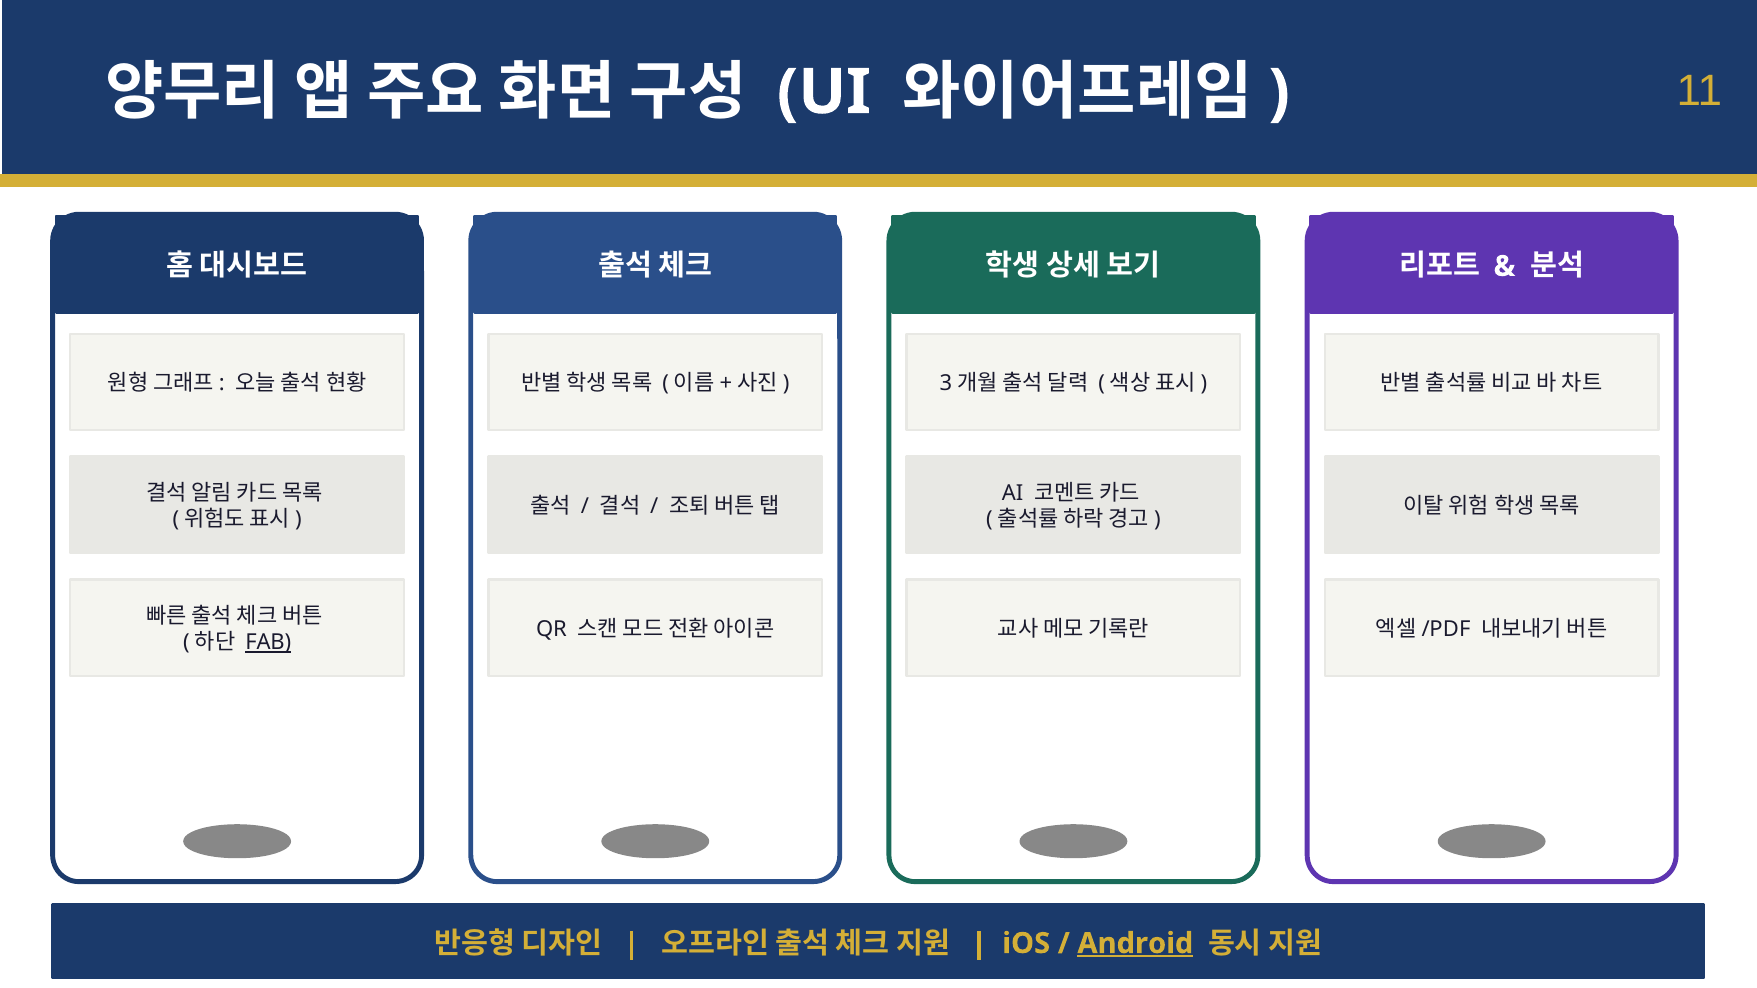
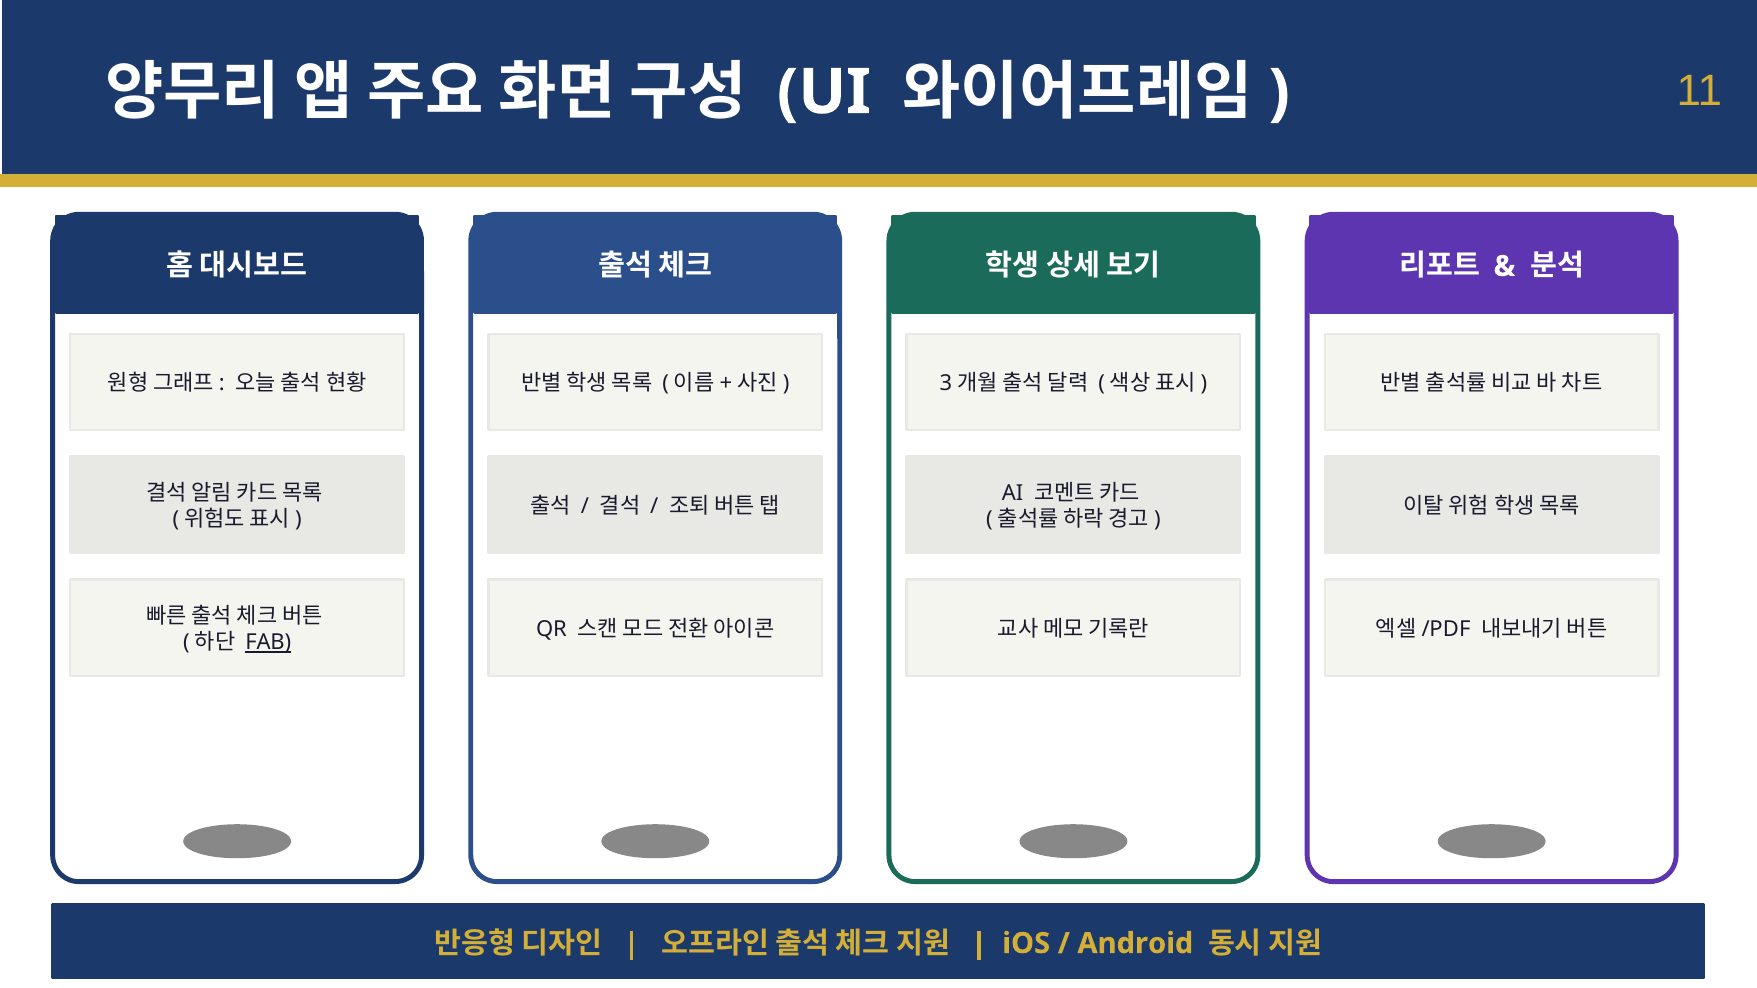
Android underline: present -> none (1135, 944)
